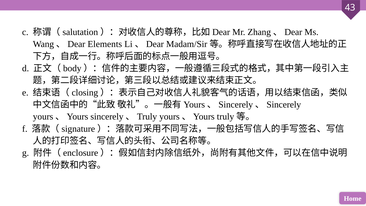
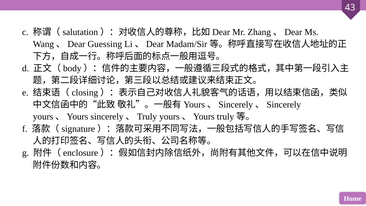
Elements: Elements -> Guessing (105, 44)
